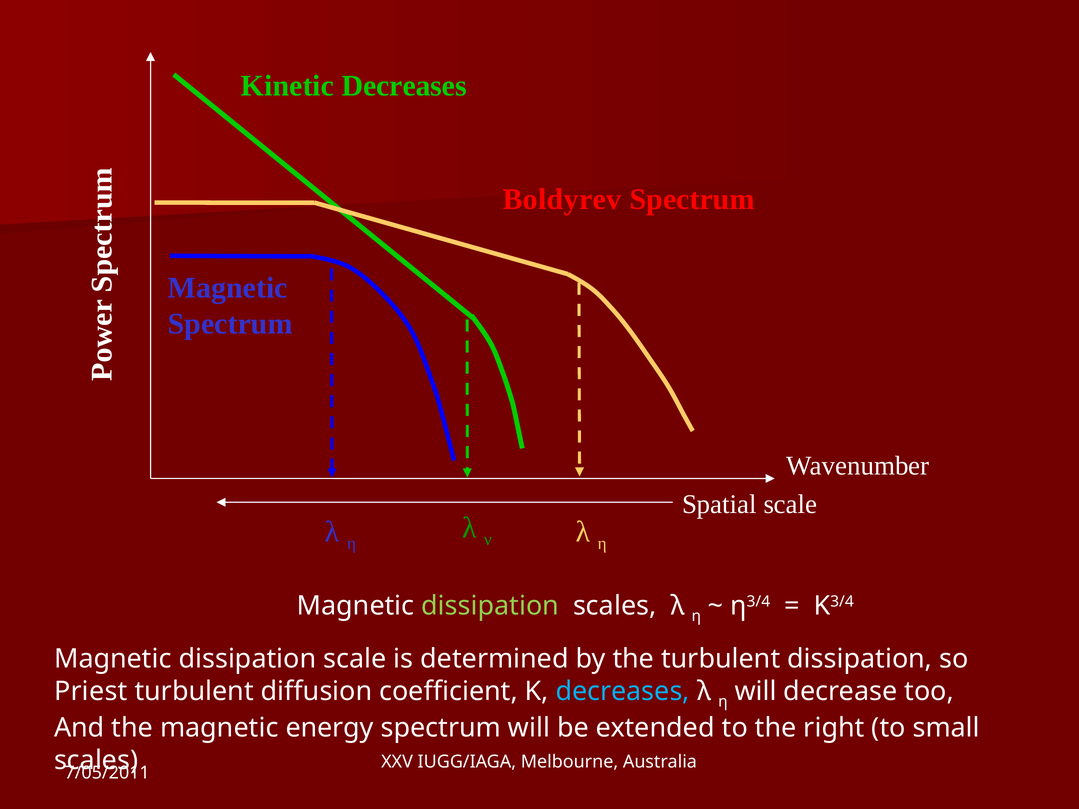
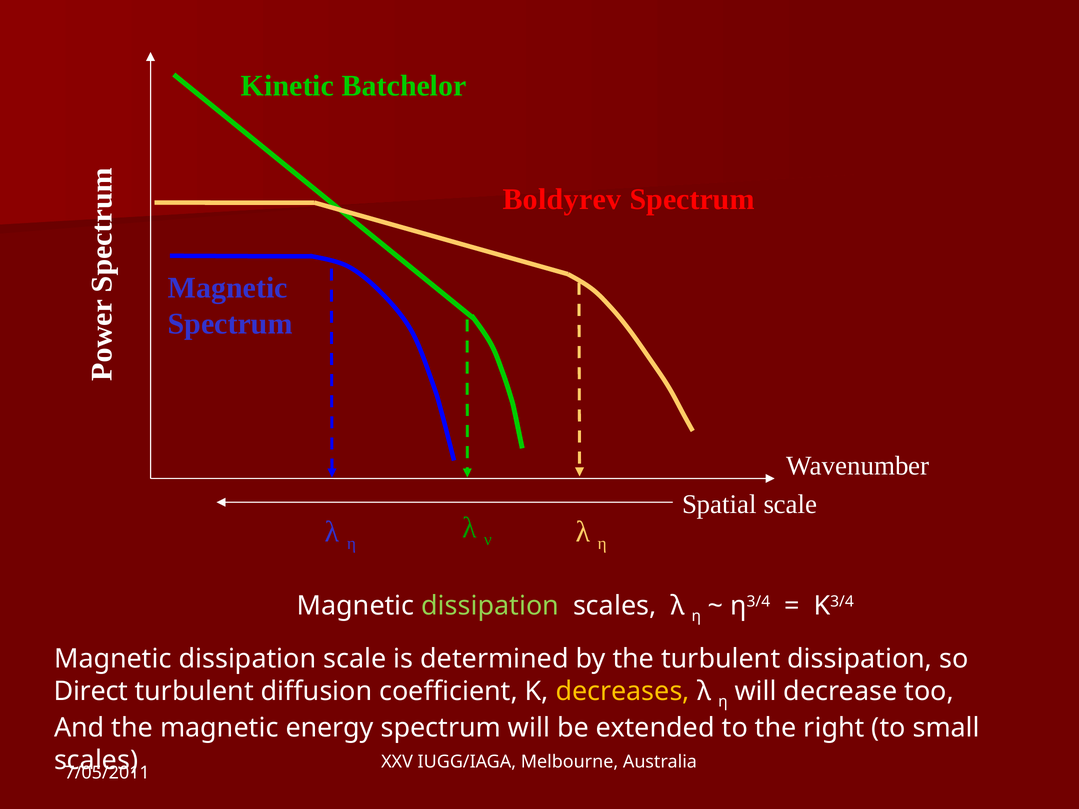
Kinetic Decreases: Decreases -> Batchelor (404, 86)
Priest: Priest -> Direct (91, 692)
decreases colour: light blue -> yellow (623, 692)
